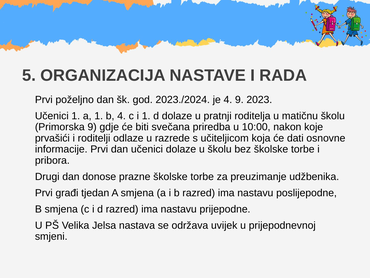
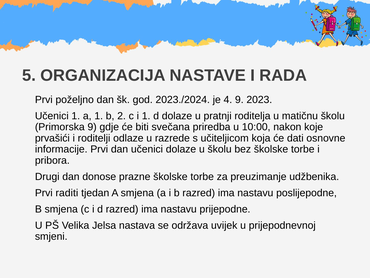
b 4: 4 -> 2 (122, 116)
građi: građi -> raditi (67, 193)
